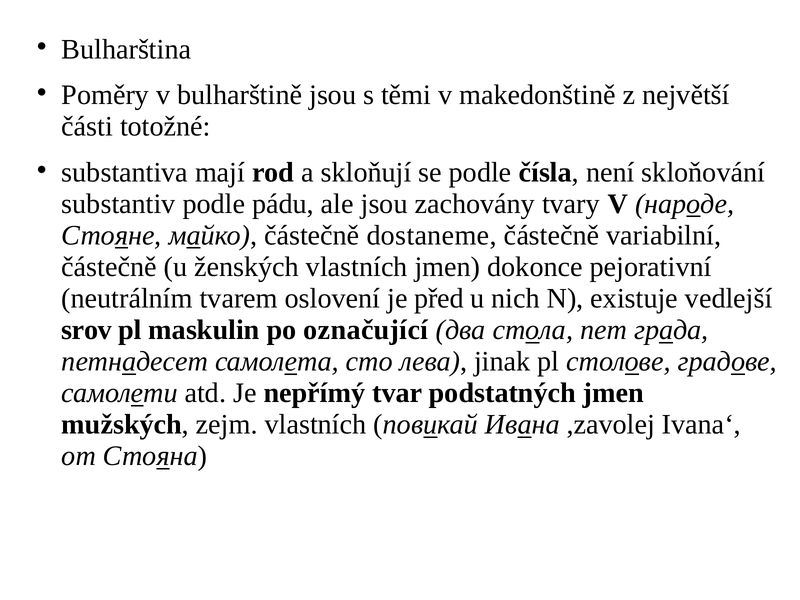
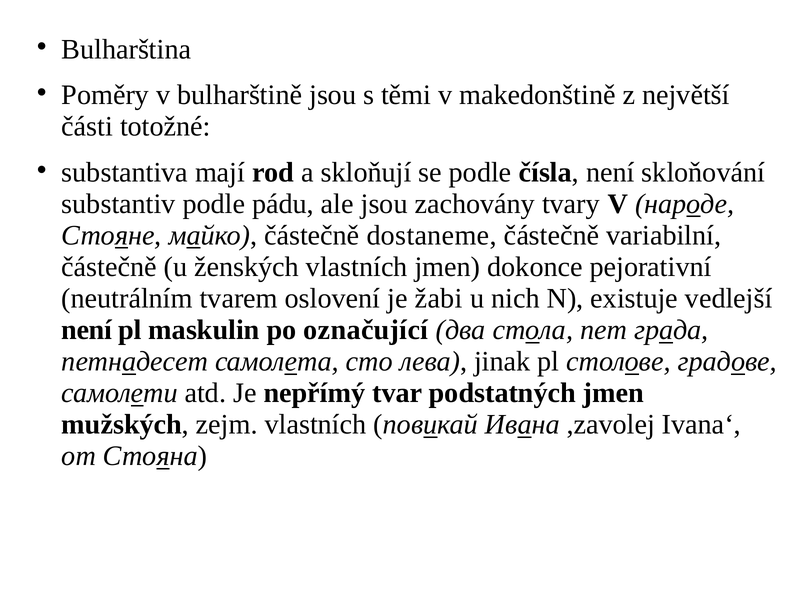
před: před -> žabi (439, 299)
srov: srov -> není (87, 330)
